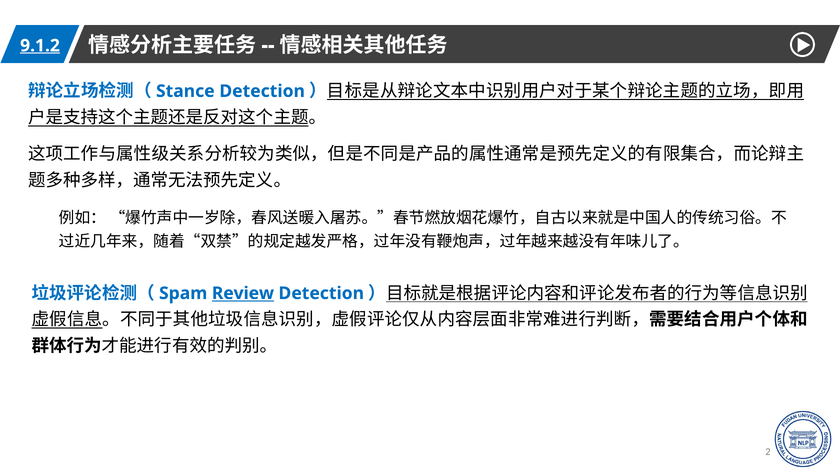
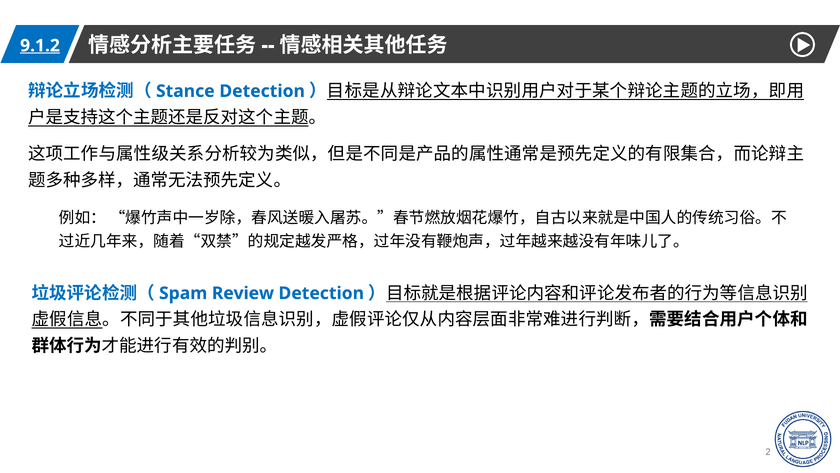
Review underline: present -> none (243, 293)
